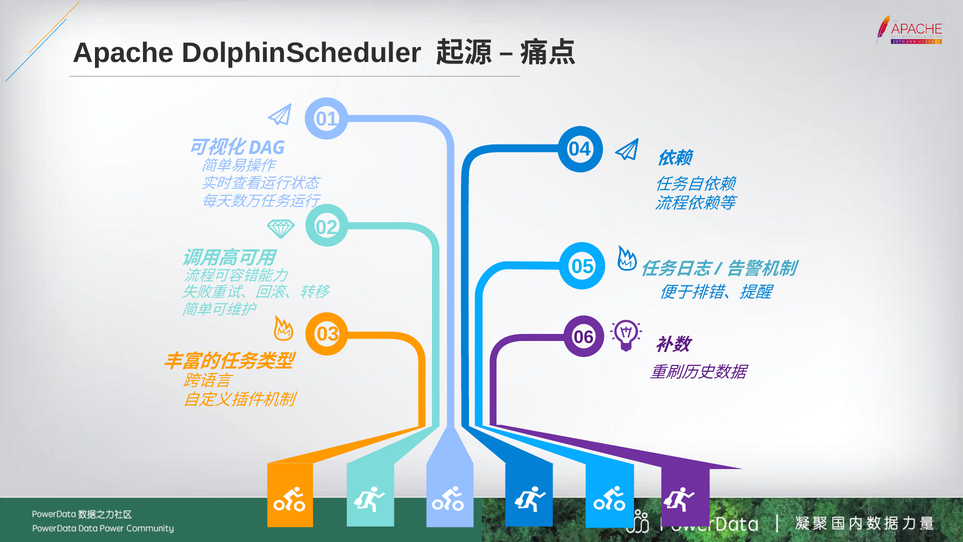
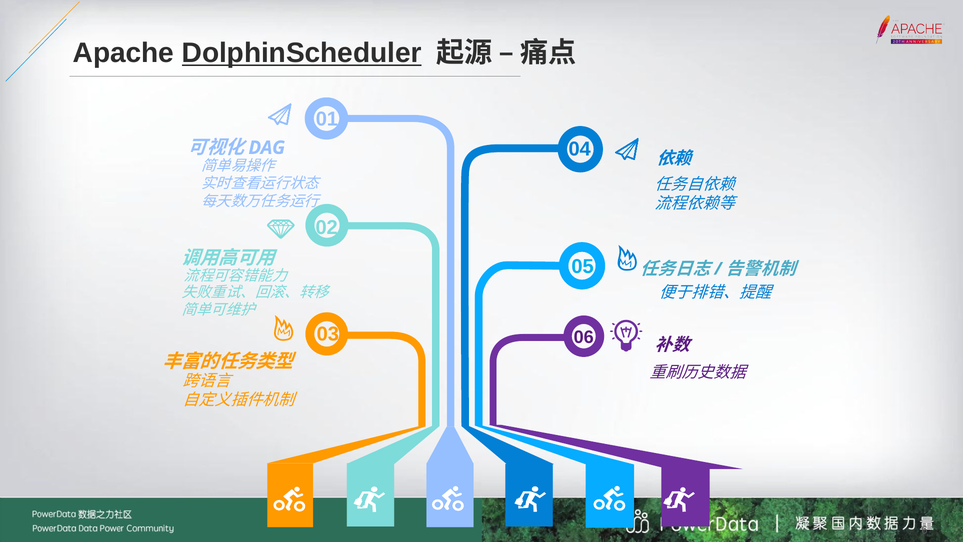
DolphinScheduler underline: none -> present (302, 53)
